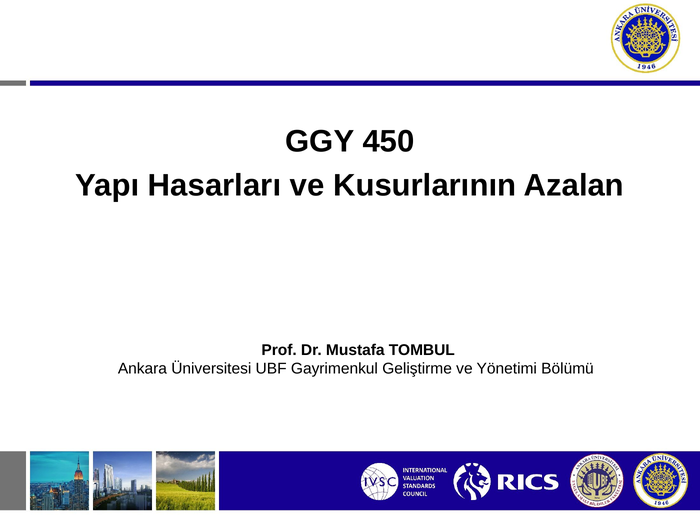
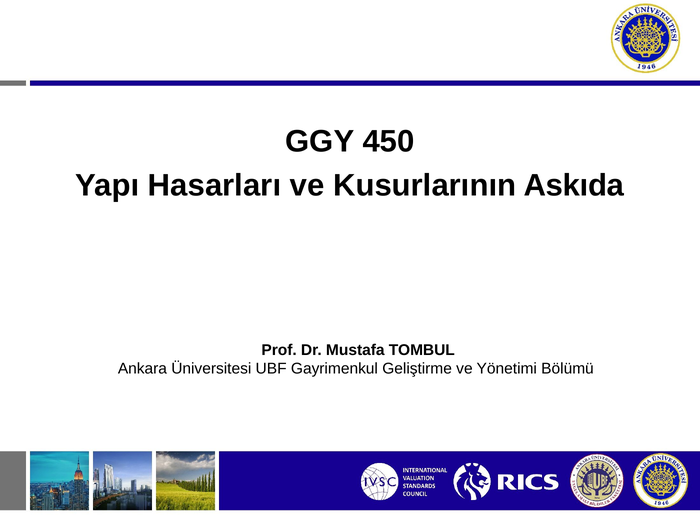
Azalan: Azalan -> Askıda (574, 185)
